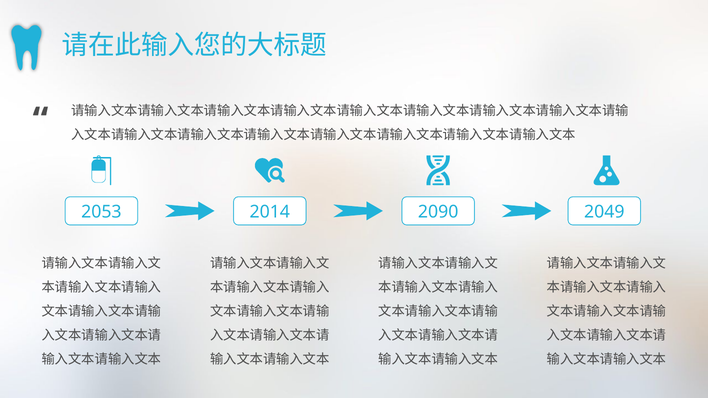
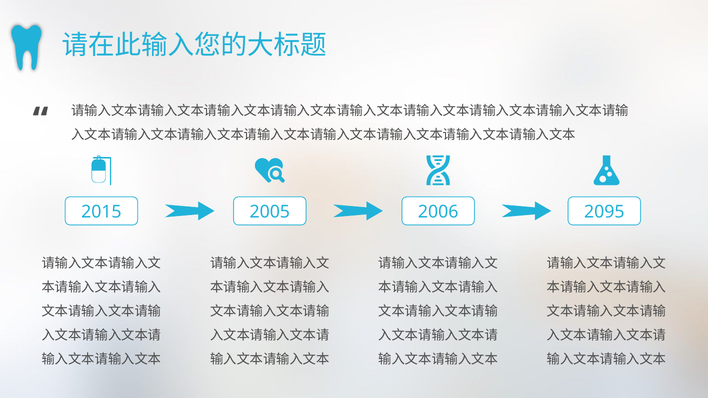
2053: 2053 -> 2015 (101, 212)
2014: 2014 -> 2005 (270, 212)
2090: 2090 -> 2006 (438, 212)
2049: 2049 -> 2095 (604, 212)
